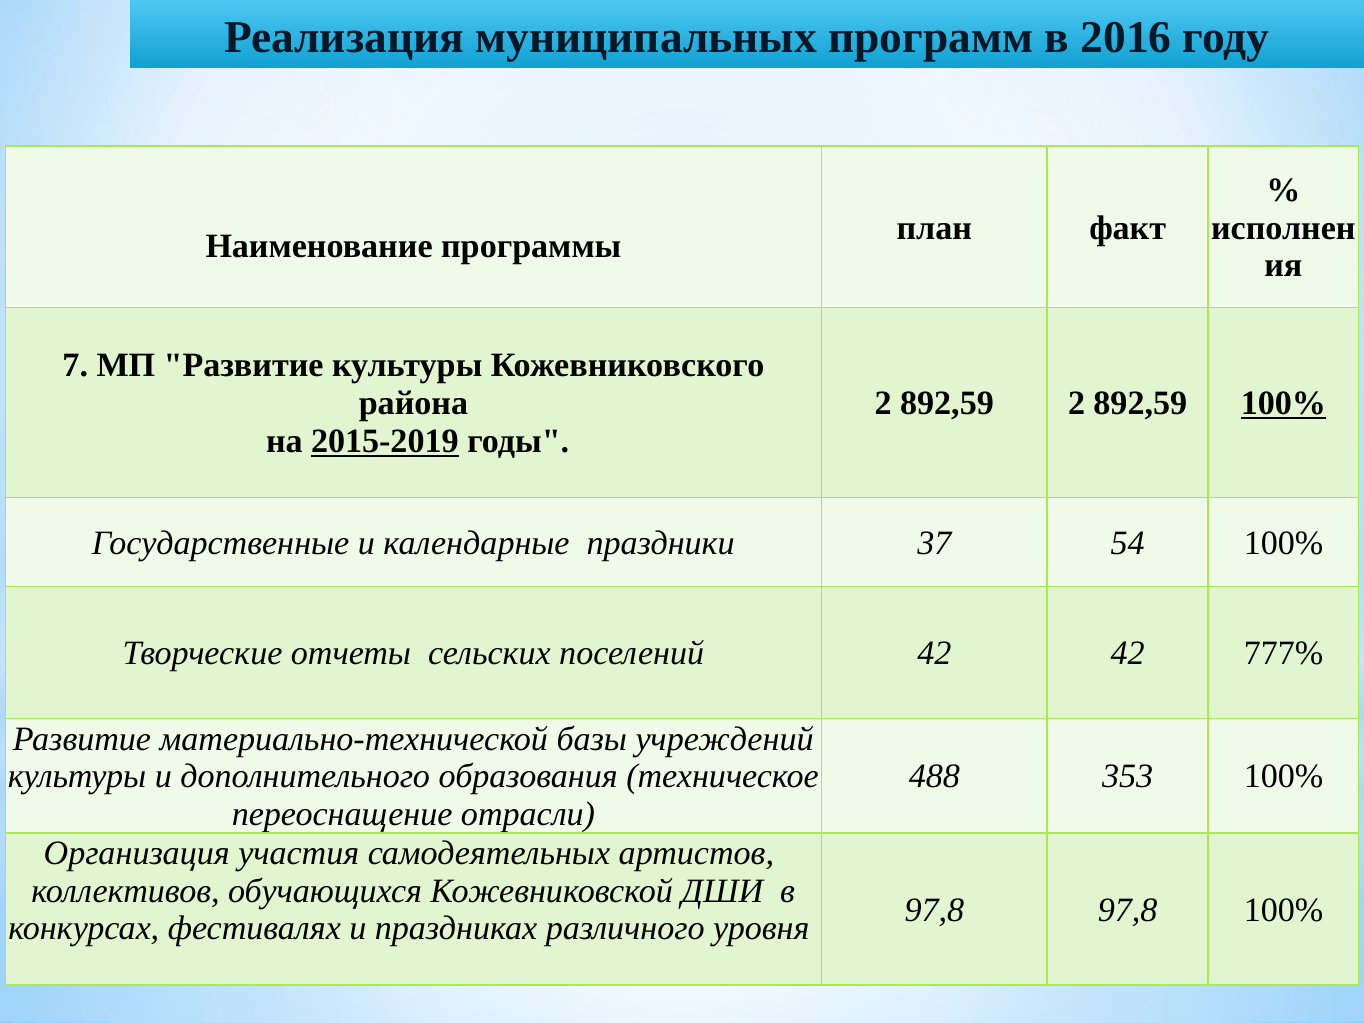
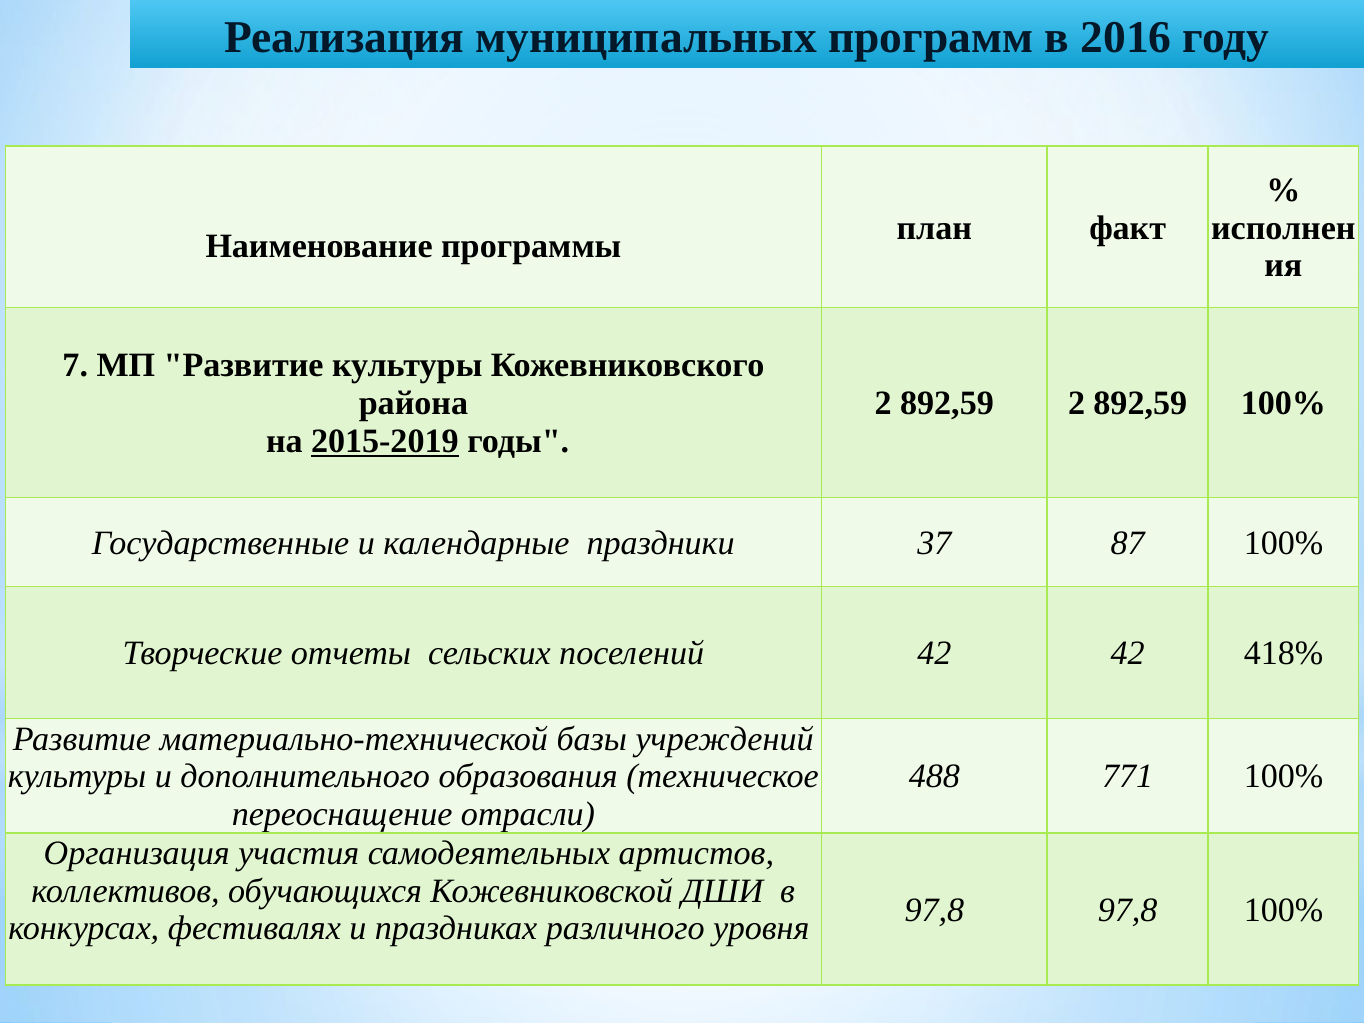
100% underline: present -> none (1283, 403)
54: 54 -> 87 (1128, 543)
777%: 777% -> 418% (1284, 653)
353: 353 -> 771 (1128, 777)
